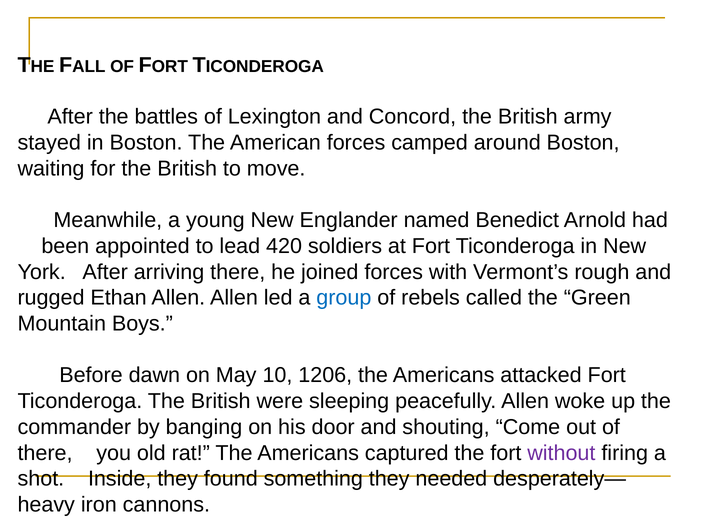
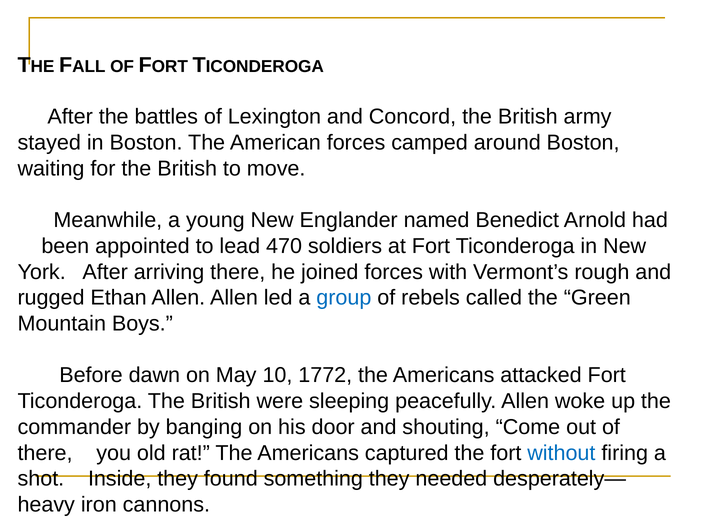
420: 420 -> 470 (284, 246)
1206: 1206 -> 1772 (325, 376)
without colour: purple -> blue (561, 453)
